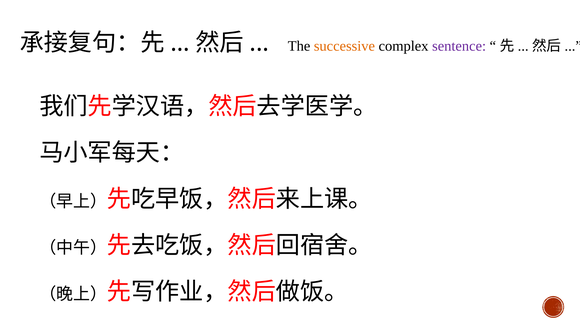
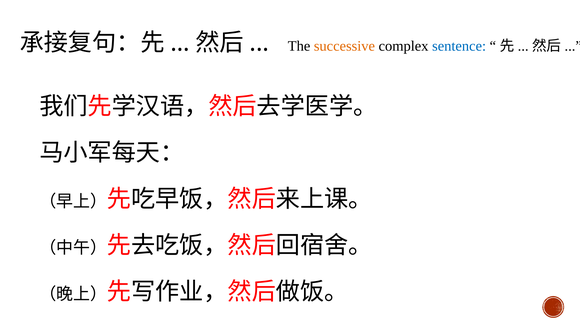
sentence colour: purple -> blue (459, 46)
